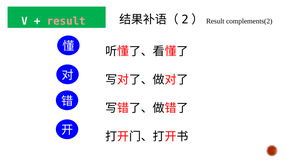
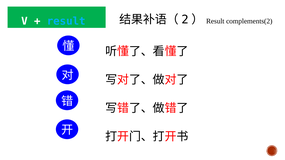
result colour: pink -> light blue (66, 21)
